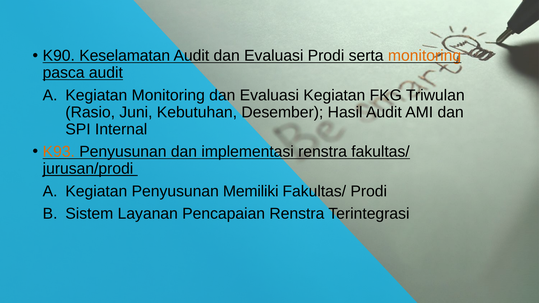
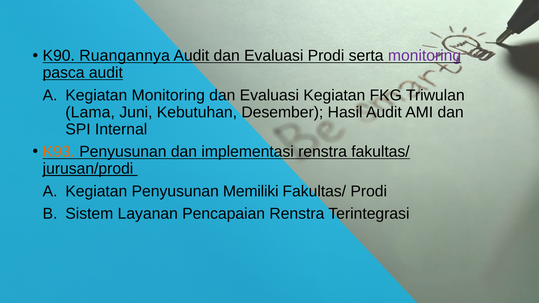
Keselamatan: Keselamatan -> Ruangannya (125, 56)
monitoring colour: orange -> purple (425, 56)
Rasio: Rasio -> Lama (90, 112)
